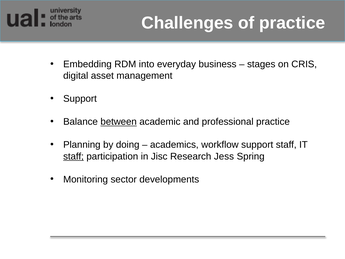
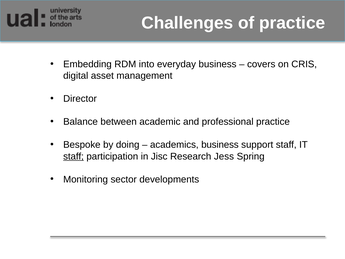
stages: stages -> covers (261, 64)
Support: Support -> Director (80, 99)
between underline: present -> none (119, 122)
Planning: Planning -> Bespoke (82, 145)
academics workflow: workflow -> business (220, 145)
